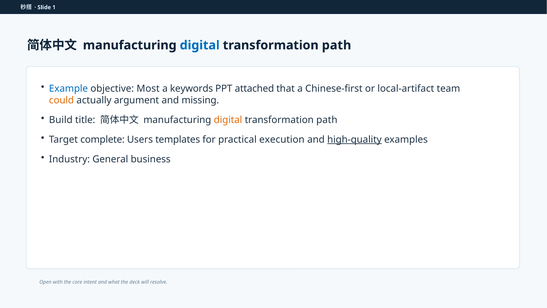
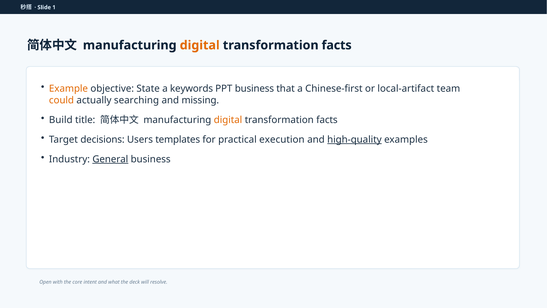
digital colour: blue -> orange (200, 45)
path: path -> facts (337, 45)
Example colour: blue -> orange (68, 89)
Most: Most -> State (148, 89)
PPT attached: attached -> business (254, 89)
argument: argument -> searching (136, 100)
path: path -> facts (327, 120)
complete: complete -> decisions (103, 139)
General underline: none -> present (110, 159)
